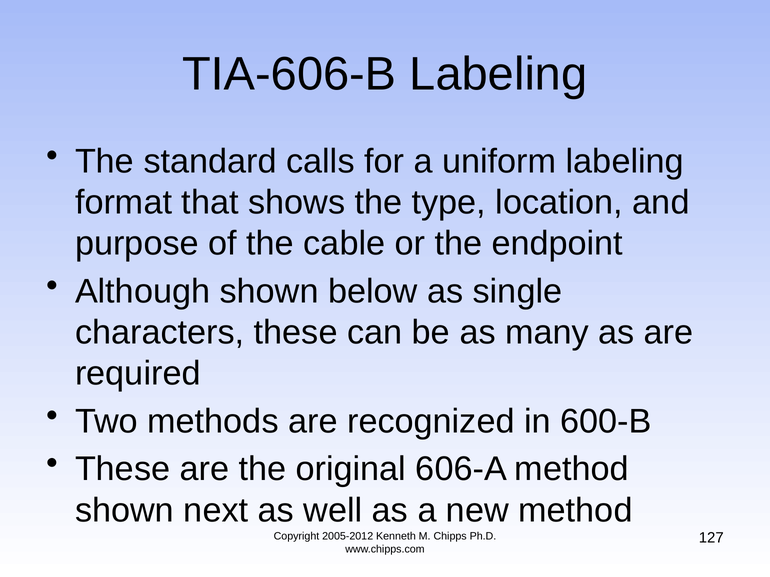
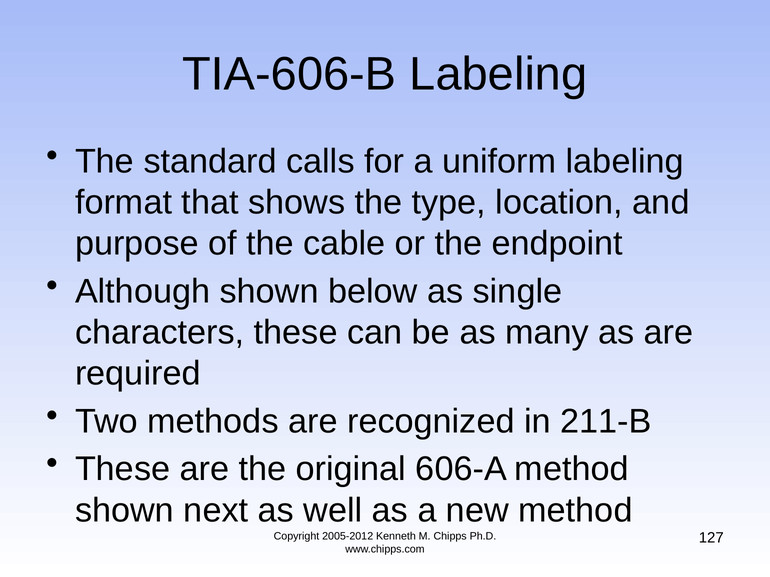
600-B: 600-B -> 211-B (606, 422)
